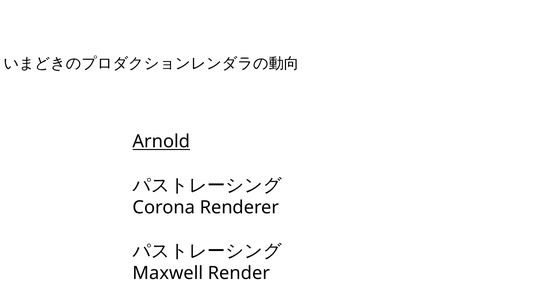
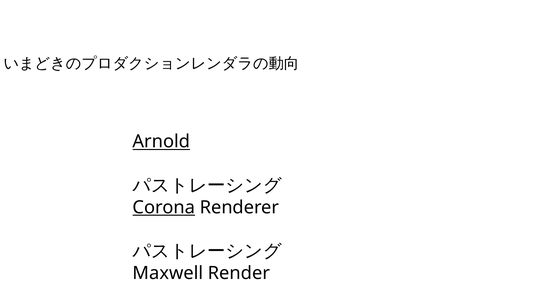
Corona underline: none -> present (164, 208)
